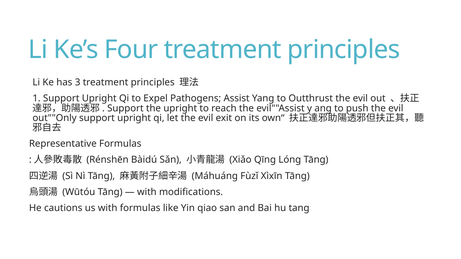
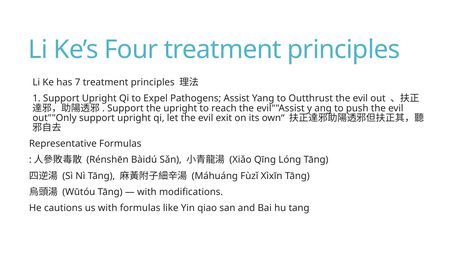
3: 3 -> 7 (78, 82)
